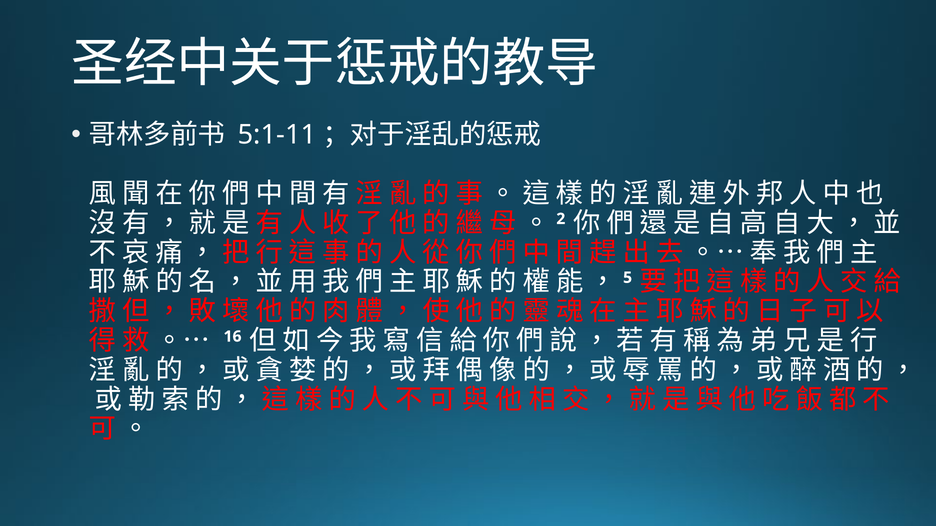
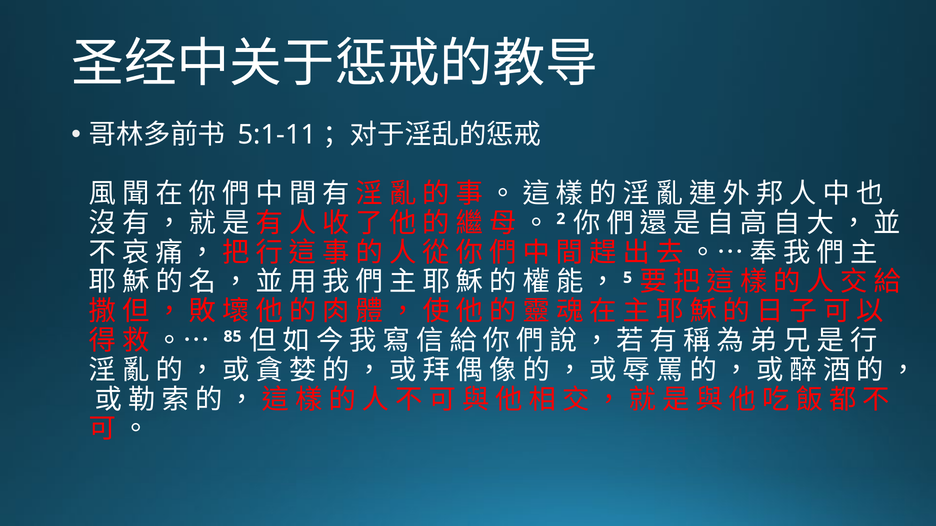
16: 16 -> 85 (233, 337)
